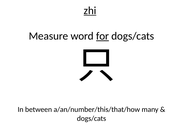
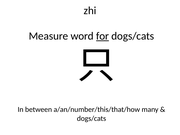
zhi underline: present -> none (90, 11)
